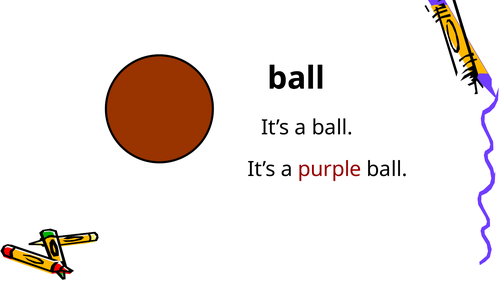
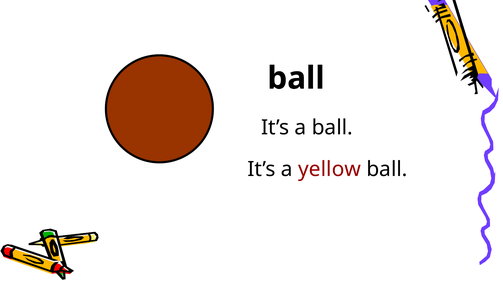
purple: purple -> yellow (330, 169)
